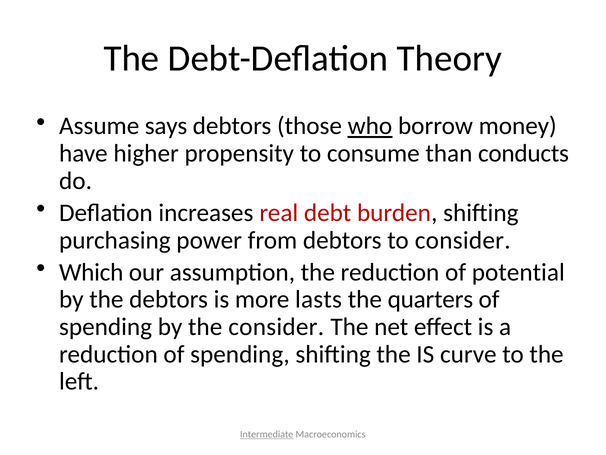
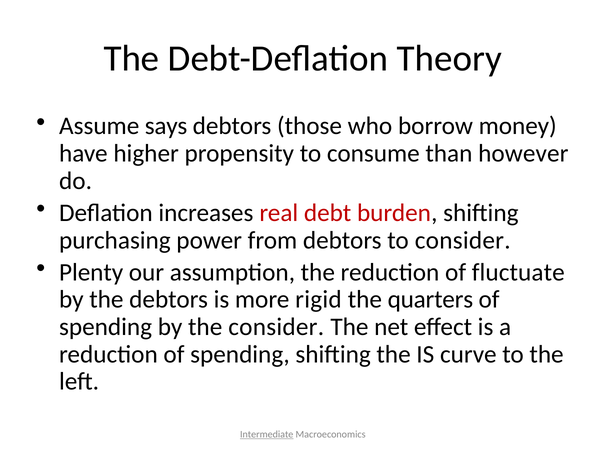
who underline: present -> none (370, 126)
conducts: conducts -> however (523, 153)
Which: Which -> Plenty (91, 272)
potential: potential -> fluctuate (518, 272)
lasts: lasts -> rigid (318, 299)
